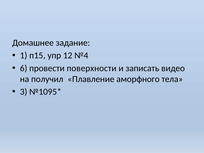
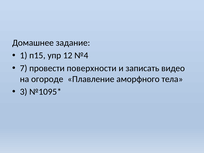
6: 6 -> 7 (24, 68)
получил: получил -> огороде (47, 79)
